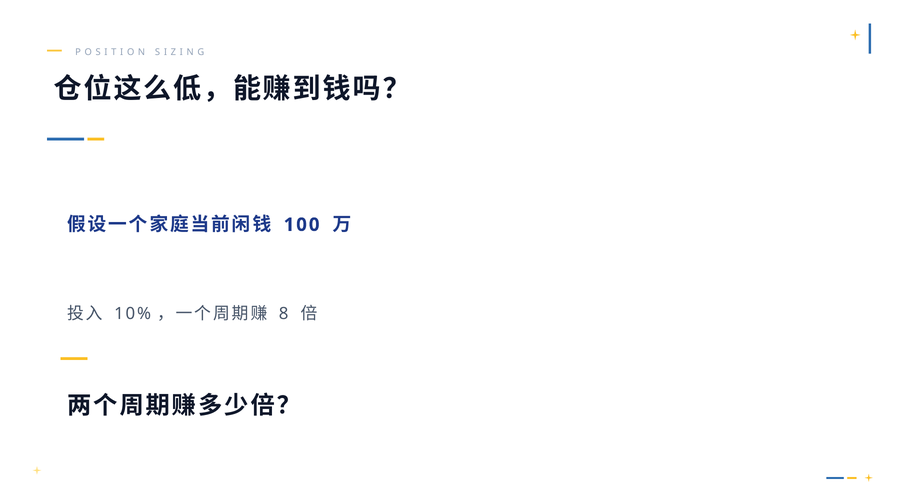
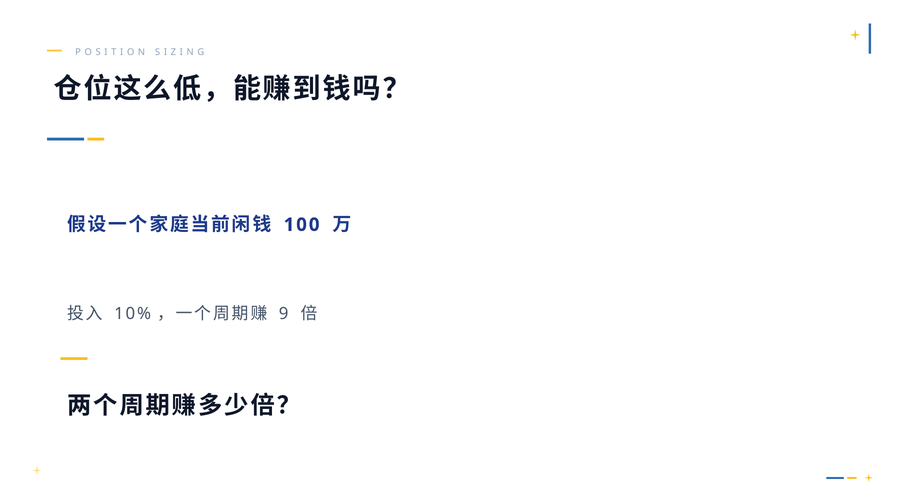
8: 8 -> 9 (284, 314)
